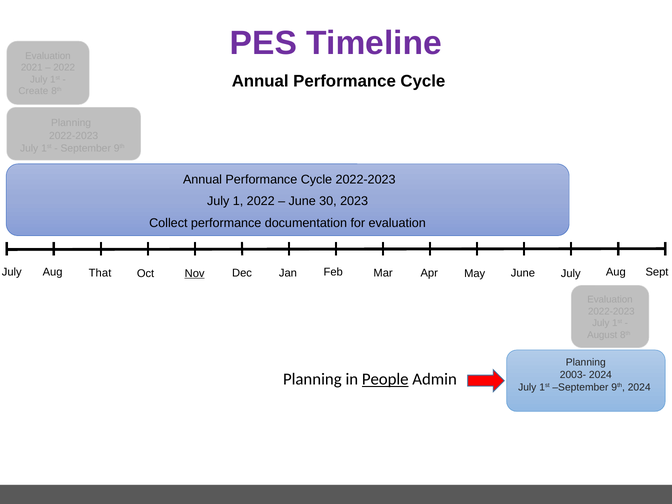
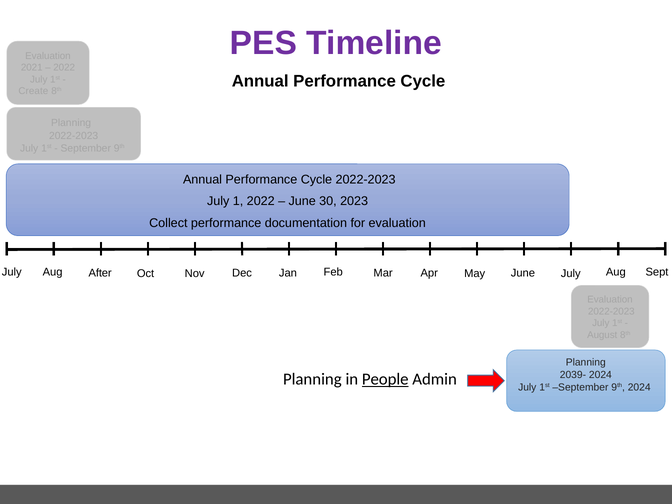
That: That -> After (100, 273)
Nov underline: present -> none (195, 274)
2003-: 2003- -> 2039- (573, 375)
